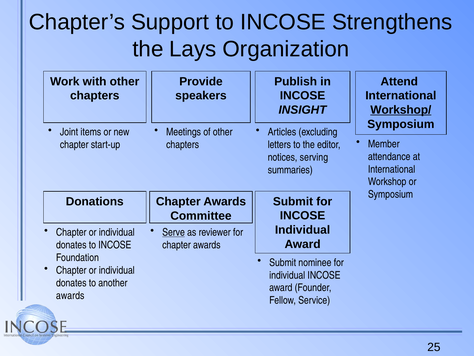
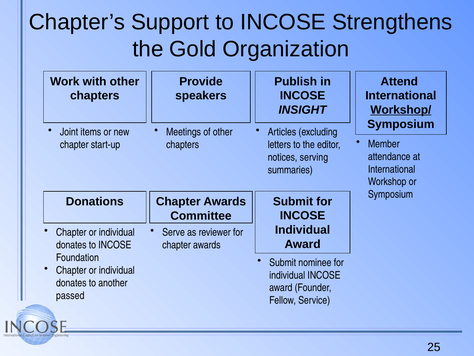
Lays: Lays -> Gold (193, 49)
Serve underline: present -> none (174, 232)
awards: awards -> passed (70, 295)
